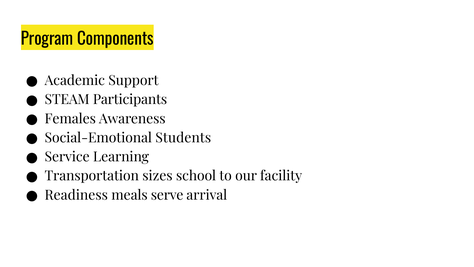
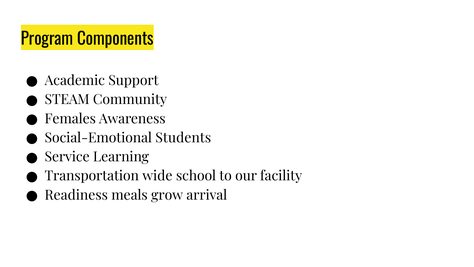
Participants: Participants -> Community (130, 100)
sizes: sizes -> wide (157, 176)
serve: serve -> grow (167, 195)
